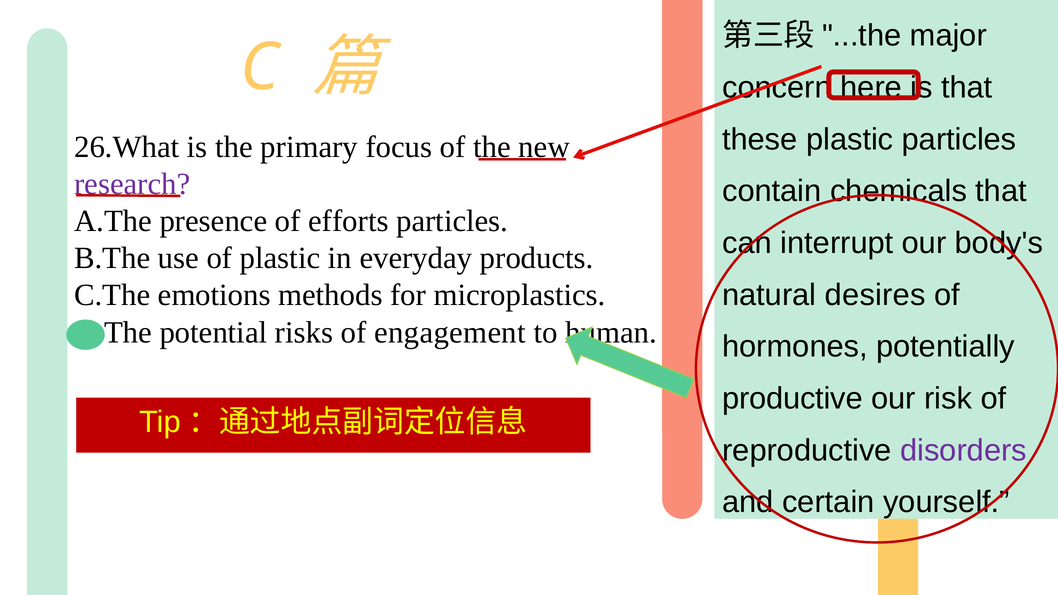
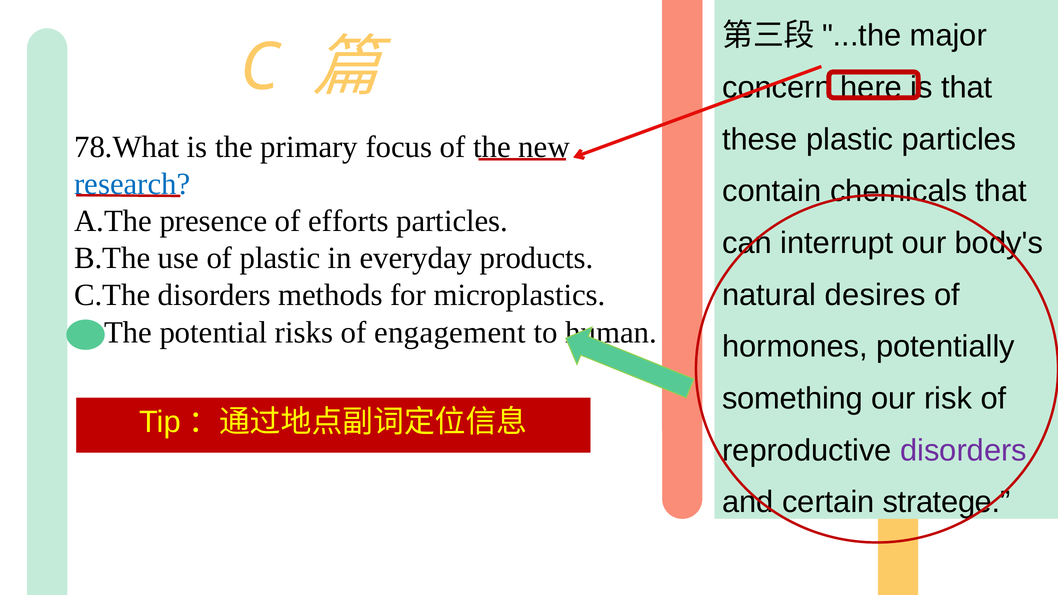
26.What: 26.What -> 78.What (127, 147)
research colour: purple -> blue (132, 184)
C.The emotions: emotions -> disorders (214, 295)
productive: productive -> something (793, 399)
yourself: yourself -> stratege (947, 502)
